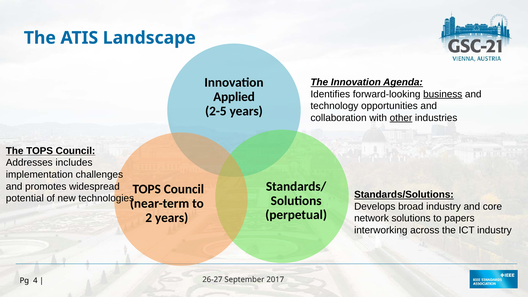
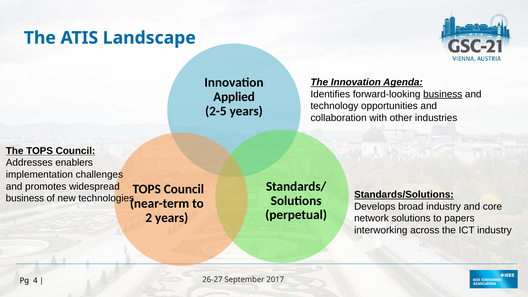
other underline: present -> none (401, 118)
includes: includes -> enablers (74, 163)
potential: potential -> business (25, 198)
